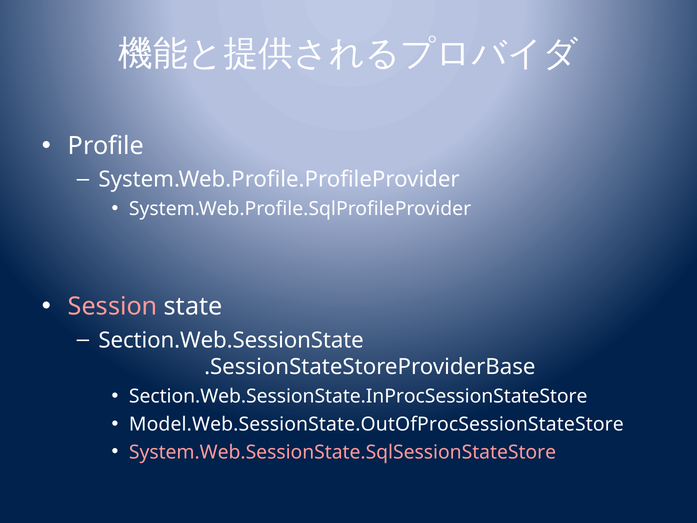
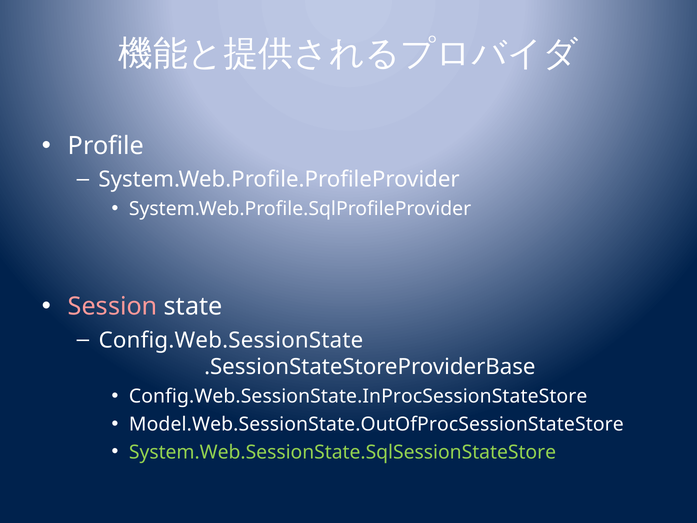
Section.Web.SessionState: Section.Web.SessionState -> Config.Web.SessionState (231, 340)
Section.Web.SessionState.InProcSessionStateStore: Section.Web.SessionState.InProcSessionStateStore -> Config.Web.SessionState.InProcSessionStateStore (358, 396)
System.Web.SessionState.SqlSessionStateStore colour: pink -> light green (342, 452)
